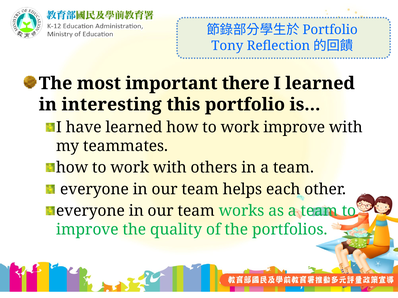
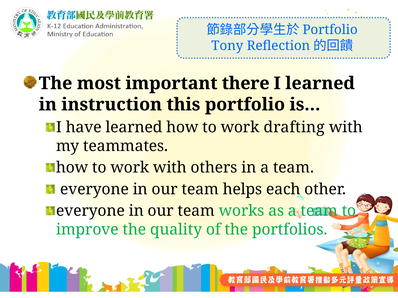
interesting: interesting -> instruction (112, 105)
work improve: improve -> drafting (294, 128)
